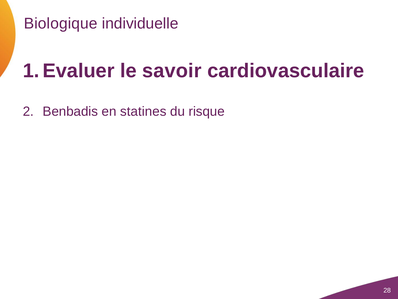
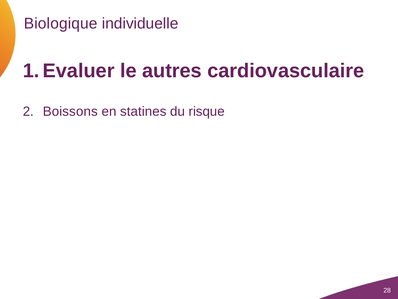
savoir: savoir -> autres (172, 71)
Benbadis: Benbadis -> Boissons (70, 111)
